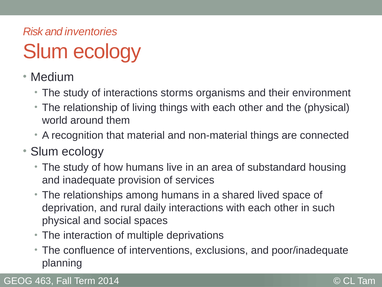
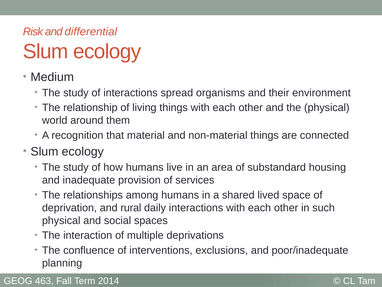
inventories: inventories -> differential (91, 32)
storms: storms -> spread (177, 93)
